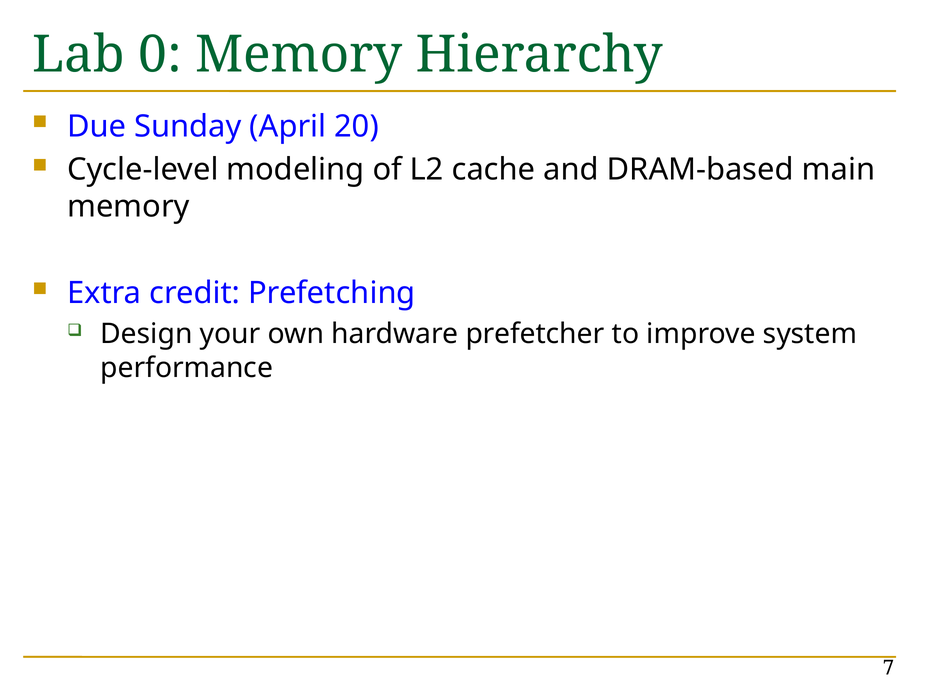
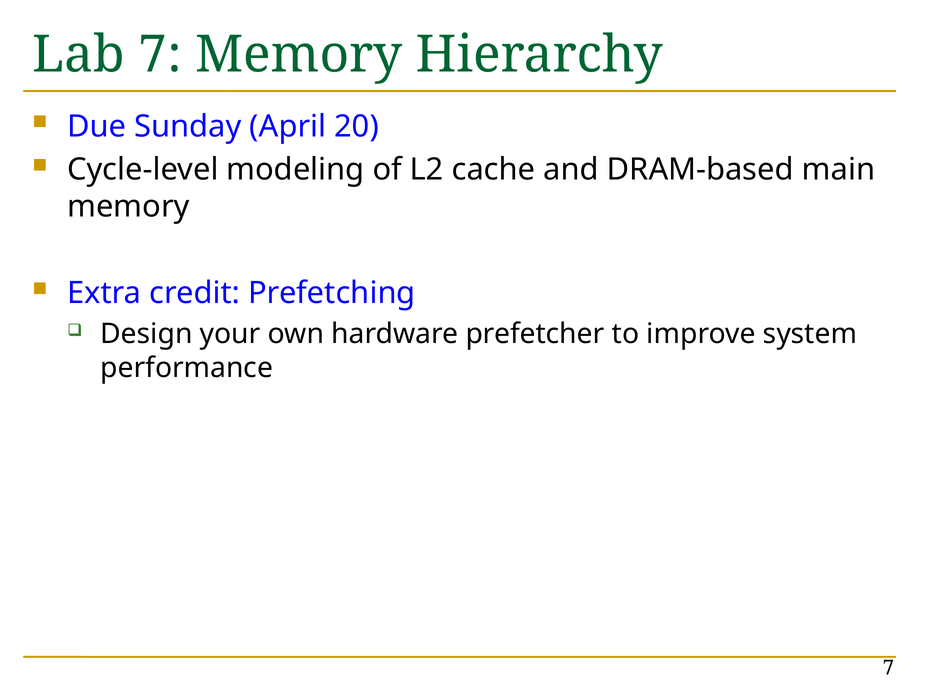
Lab 0: 0 -> 7 (160, 55)
